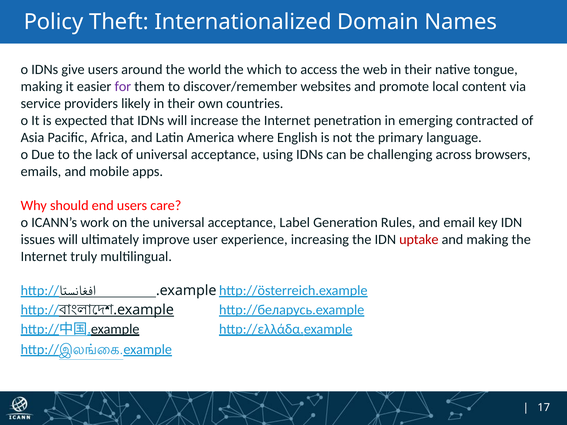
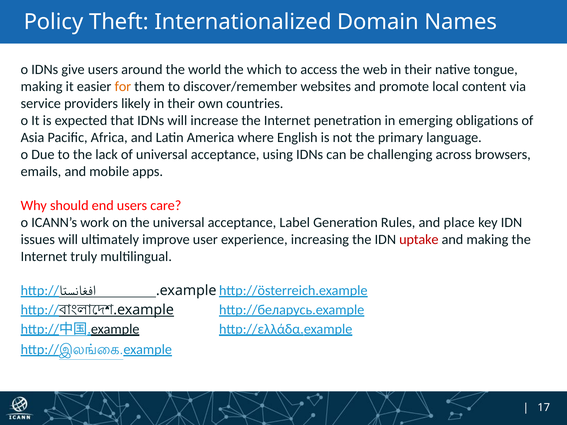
for colour: purple -> orange (123, 87)
contracted: contracted -> obligations (487, 121)
email: email -> place (459, 223)
